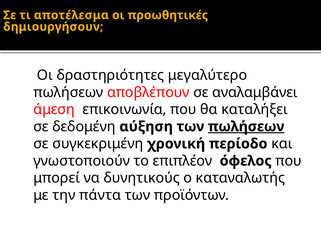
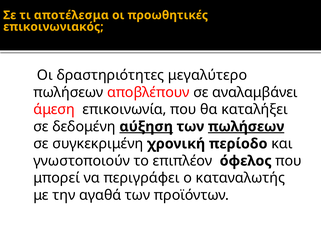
δημιουργήσουν: δημιουργήσουν -> επικοινωνιακός (53, 27)
αύξηση underline: none -> present (146, 126)
δυνητικούς: δυνητικούς -> περιγράφει (142, 178)
πάντα: πάντα -> αγαθά (100, 195)
